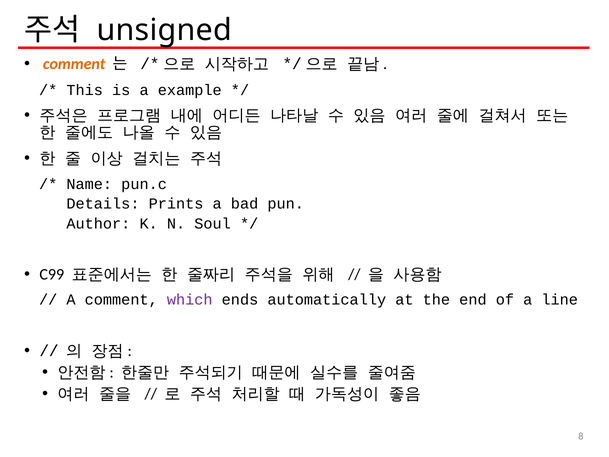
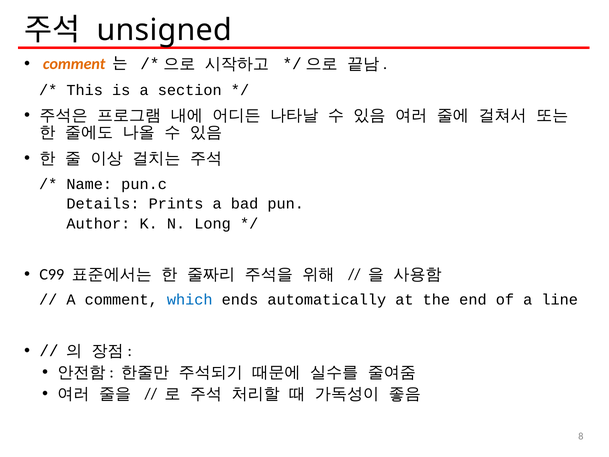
example: example -> section (190, 90)
Soul: Soul -> Long (213, 223)
which colour: purple -> blue (190, 300)
